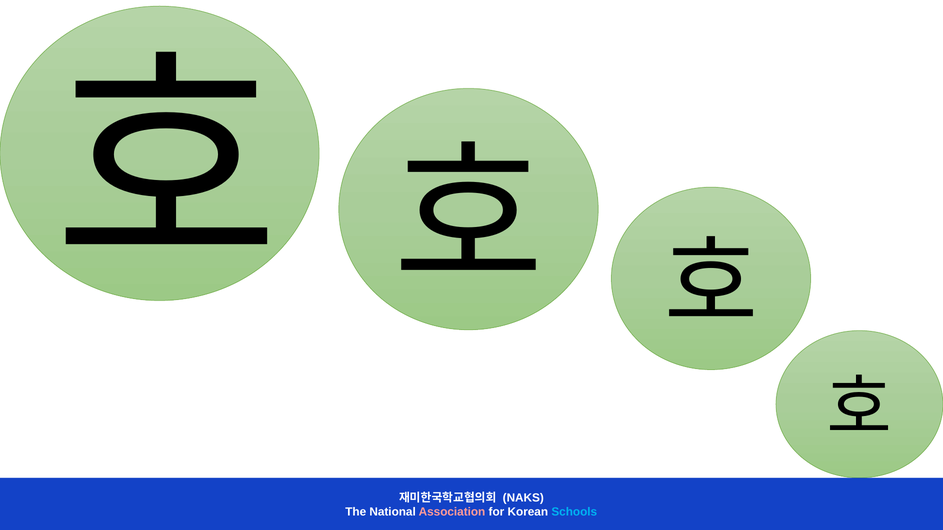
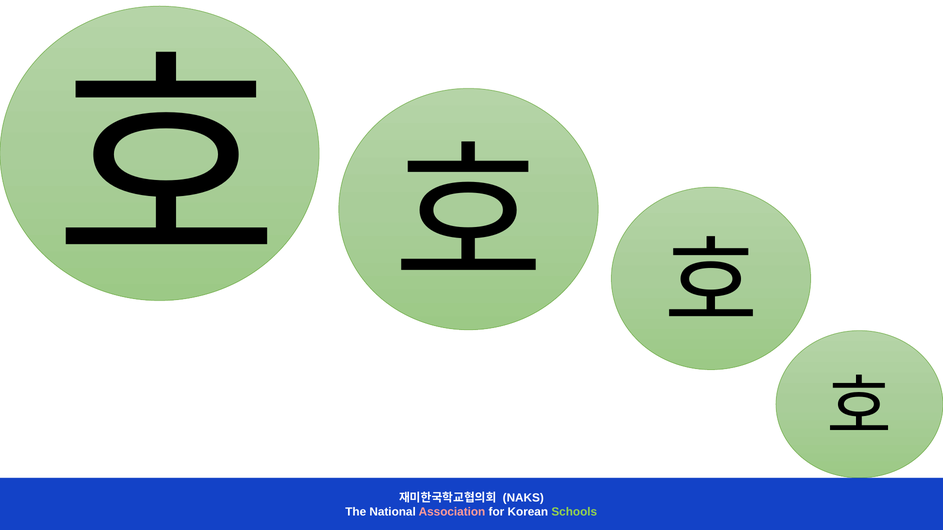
Schools colour: light blue -> light green (574, 512)
